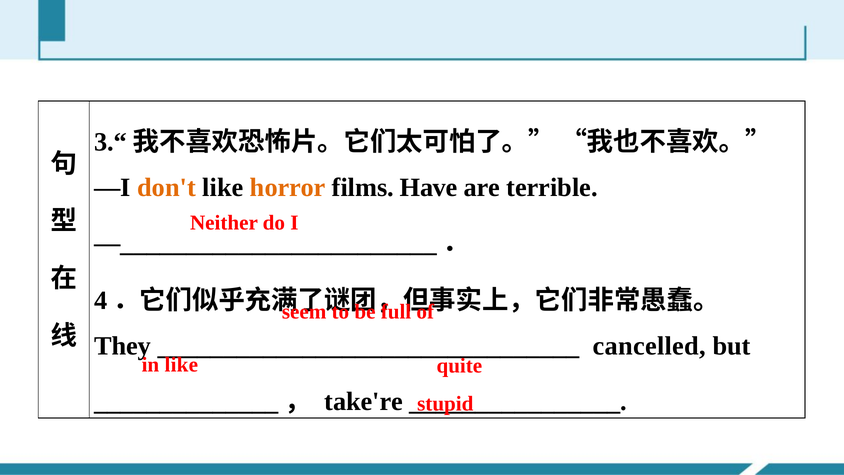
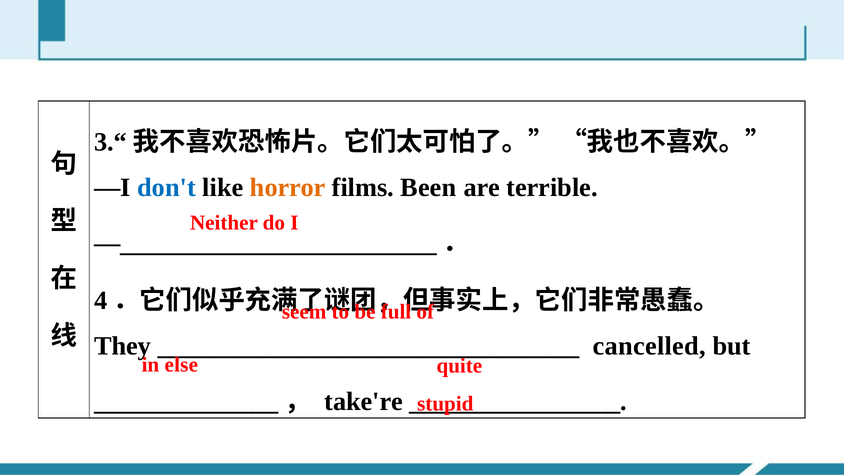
don't colour: orange -> blue (167, 188)
Have: Have -> Been (428, 188)
in like: like -> else (181, 364)
